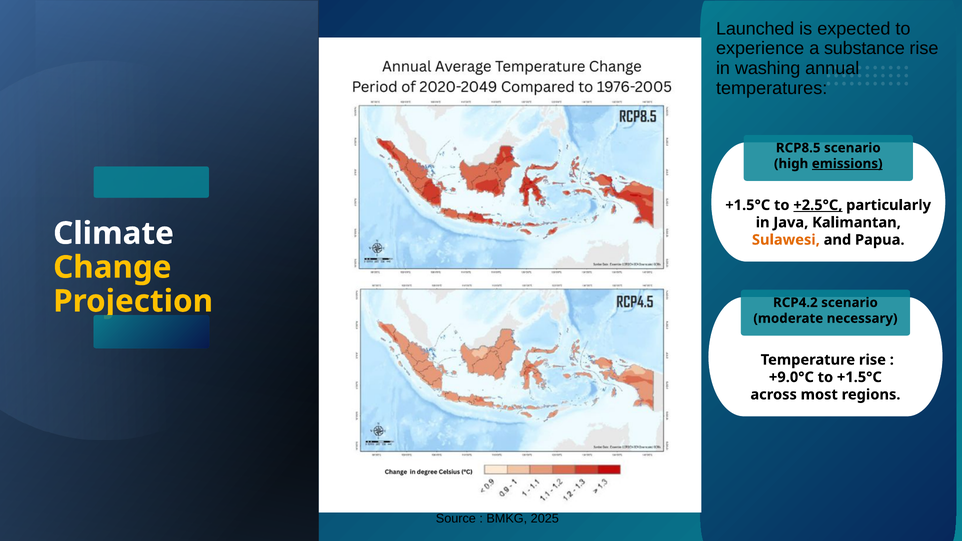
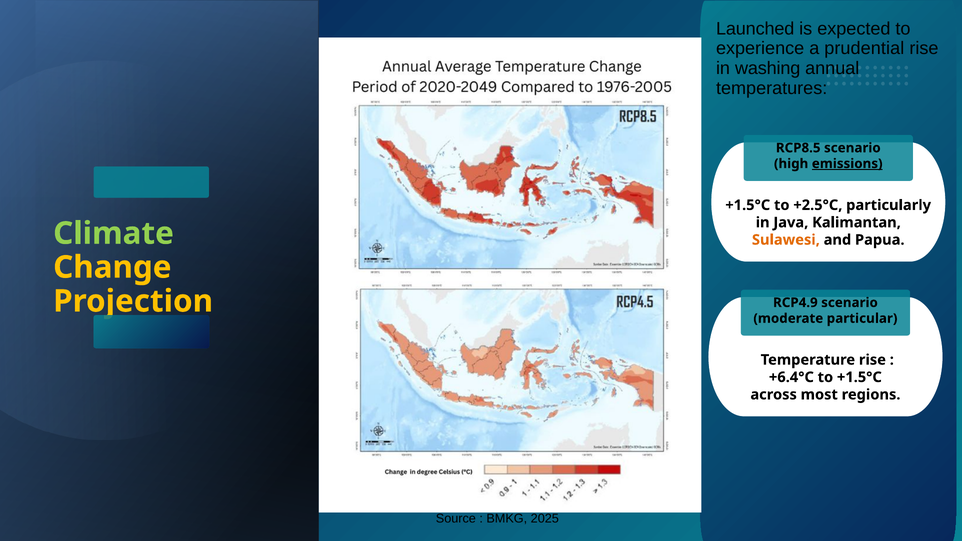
substance: substance -> prudential (864, 48)
+2.5°C underline: present -> none (818, 205)
Climate colour: white -> light green (113, 233)
RCP4.2: RCP4.2 -> RCP4.9 (795, 303)
necessary: necessary -> particular (862, 318)
+9.0°C: +9.0°C -> +6.4°C (791, 377)
